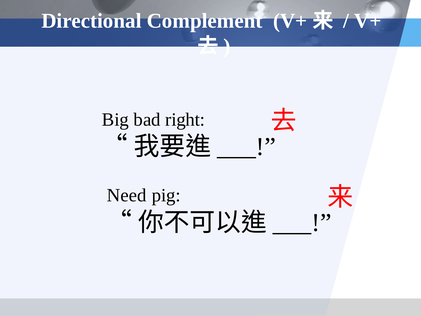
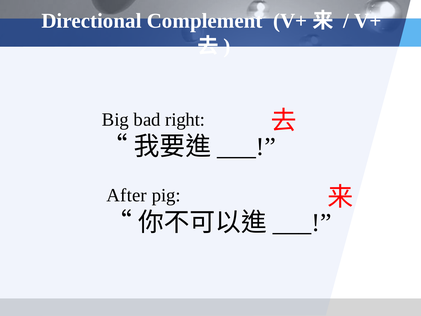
Need: Need -> After (127, 195)
